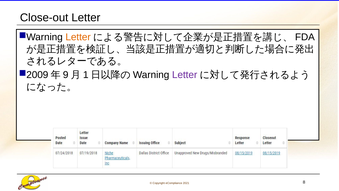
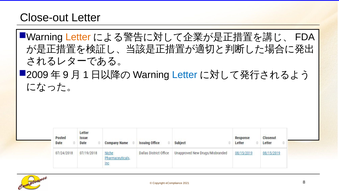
Letter colour: purple -> blue (185, 75)
